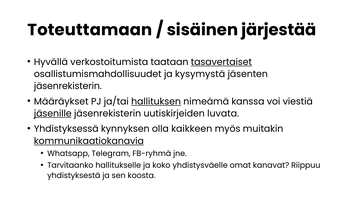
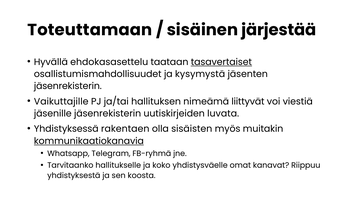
verkostoitumista: verkostoitumista -> ehdokasasettelu (109, 62)
Määräykset: Määräykset -> Vaikuttajille (61, 101)
hallituksen underline: present -> none (156, 101)
kanssa: kanssa -> liittyvät (248, 101)
jäsenille underline: present -> none (53, 113)
kynnyksen: kynnyksen -> rakentaen (125, 129)
kaikkeen: kaikkeen -> sisäisten (192, 129)
